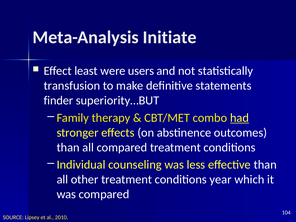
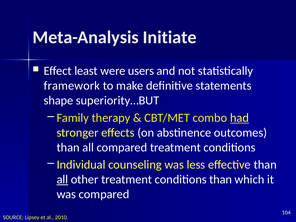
transfusion: transfusion -> framework (72, 86)
finder: finder -> shape (58, 100)
all underline: none -> present (62, 179)
conditions year: year -> than (221, 179)
